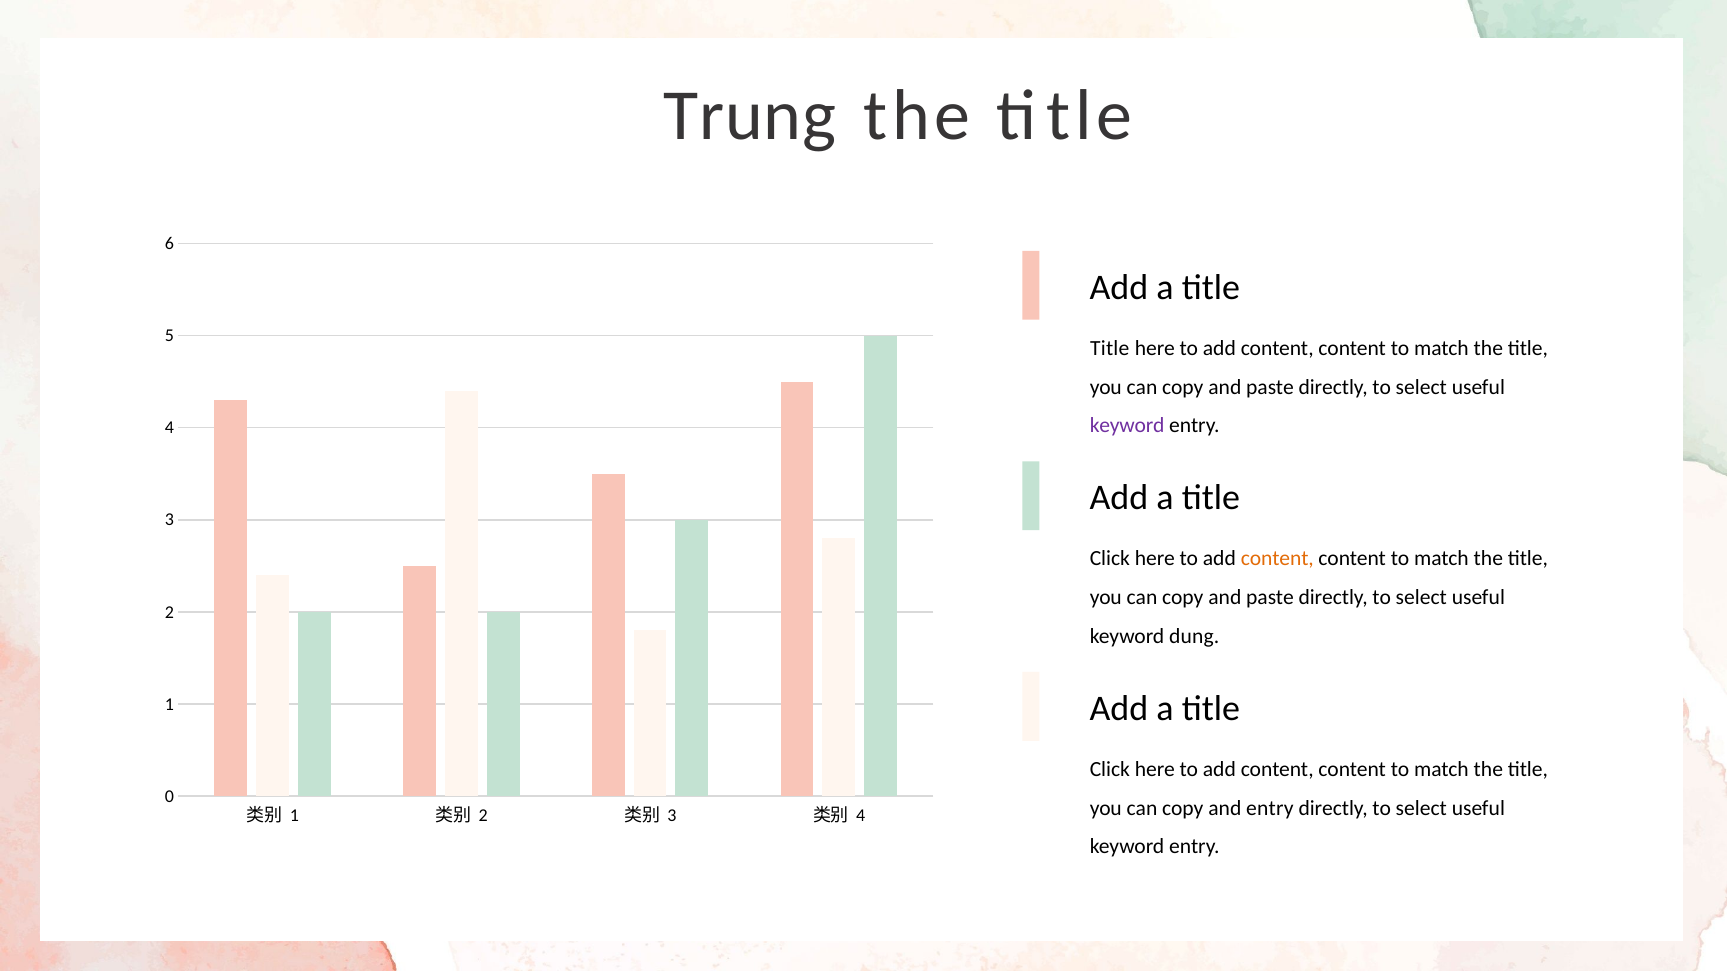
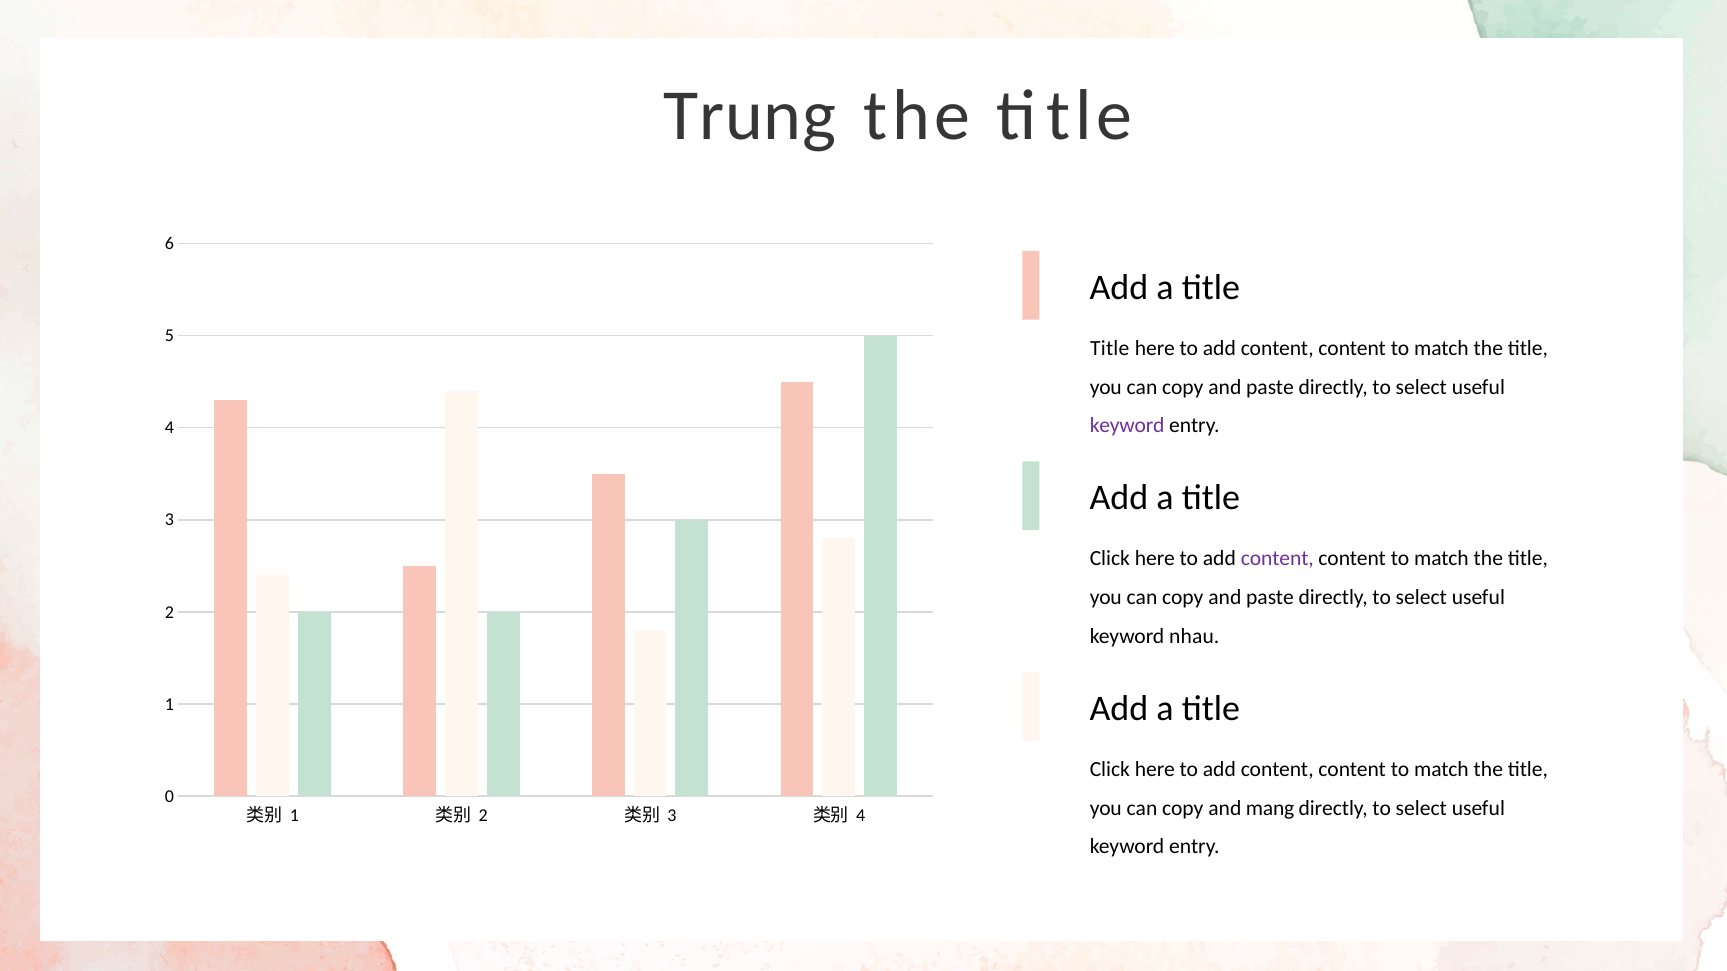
content colour: orange -> purple (1277, 559)
dung: dung -> nhau (1194, 637)
and entry: entry -> mang (1270, 808)
